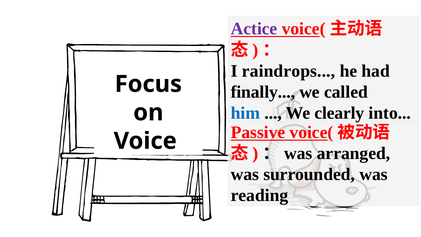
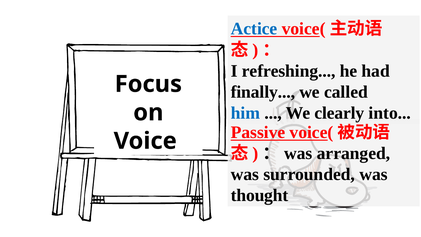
Actice colour: purple -> blue (254, 29)
raindrops: raindrops -> refreshing (289, 71)
reading: reading -> thought (260, 195)
